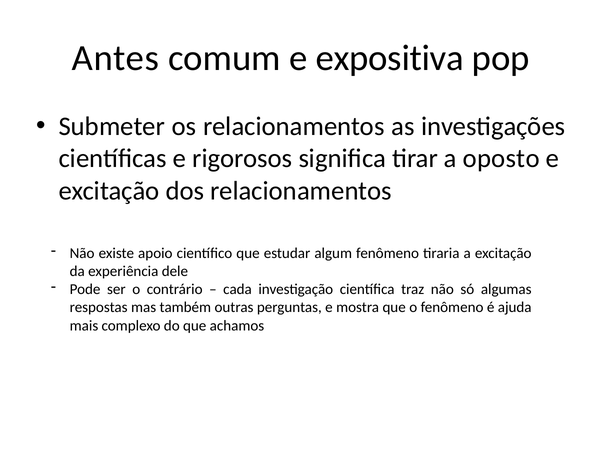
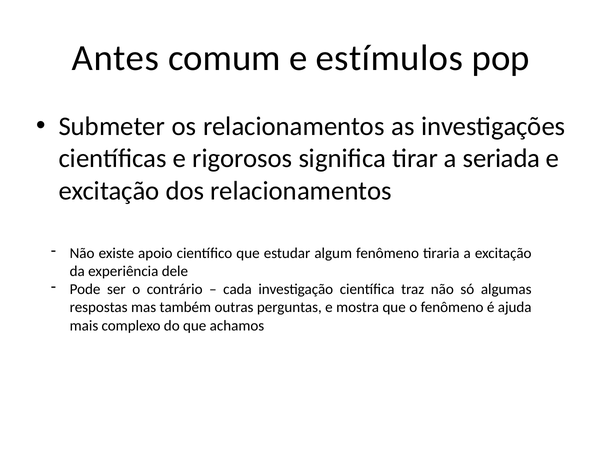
expositiva: expositiva -> estímulos (389, 58)
oposto: oposto -> seriada (501, 158)
